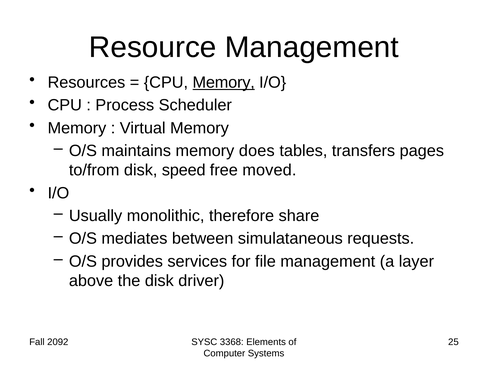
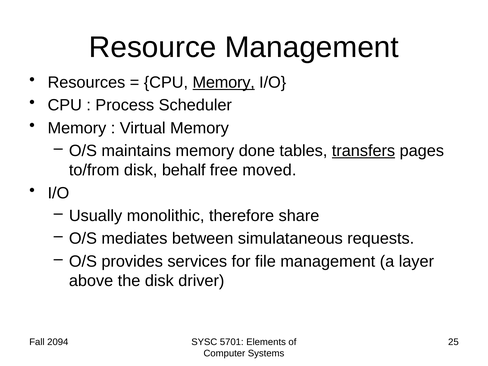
does: does -> done (257, 151)
transfers underline: none -> present (363, 151)
speed: speed -> behalf (184, 170)
2092: 2092 -> 2094 (58, 342)
3368: 3368 -> 5701 (232, 342)
